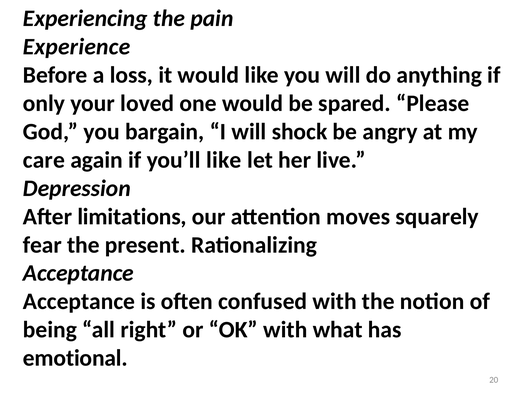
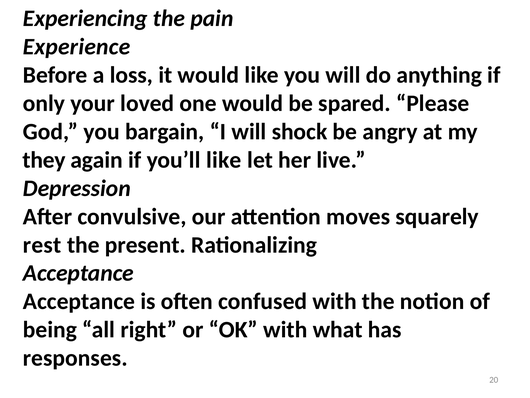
care: care -> they (44, 160)
limitations: limitations -> convulsive (132, 216)
fear: fear -> rest (42, 245)
emotional: emotional -> responses (75, 358)
